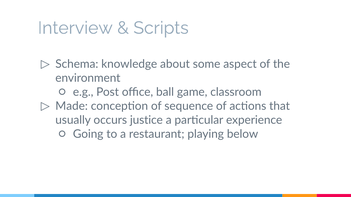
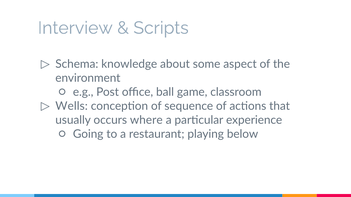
Made: Made -> Wells (72, 106)
justice: justice -> where (146, 120)
